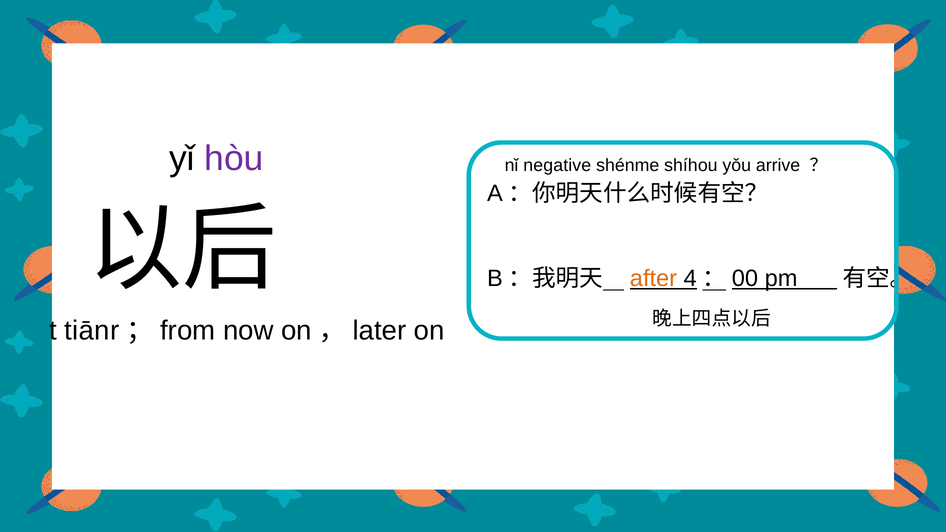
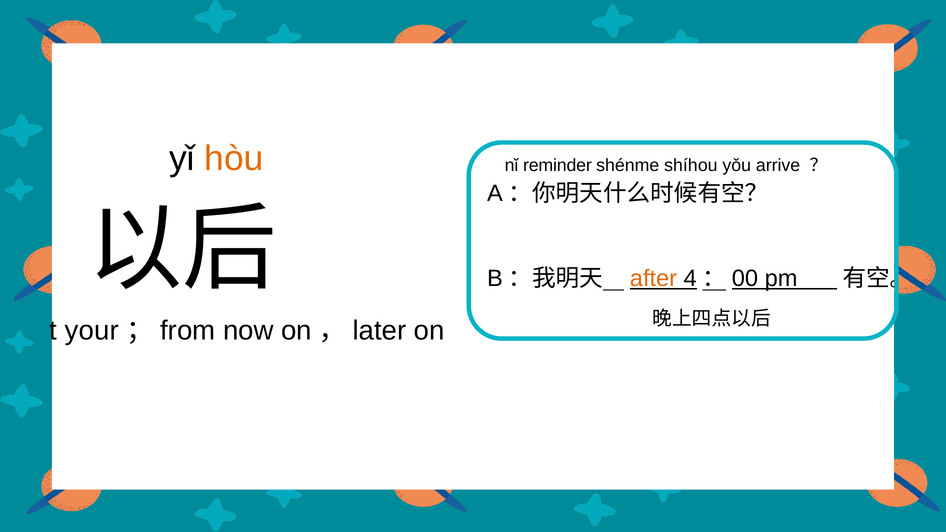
hòu colour: purple -> orange (234, 158)
negative: negative -> reminder (557, 166)
tiānr: tiānr -> your (92, 331)
